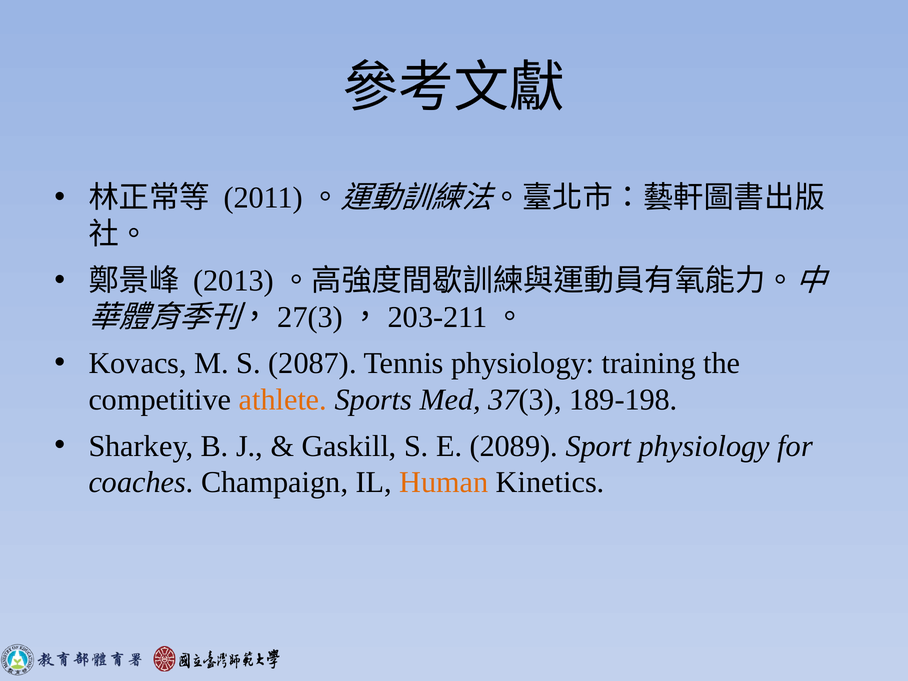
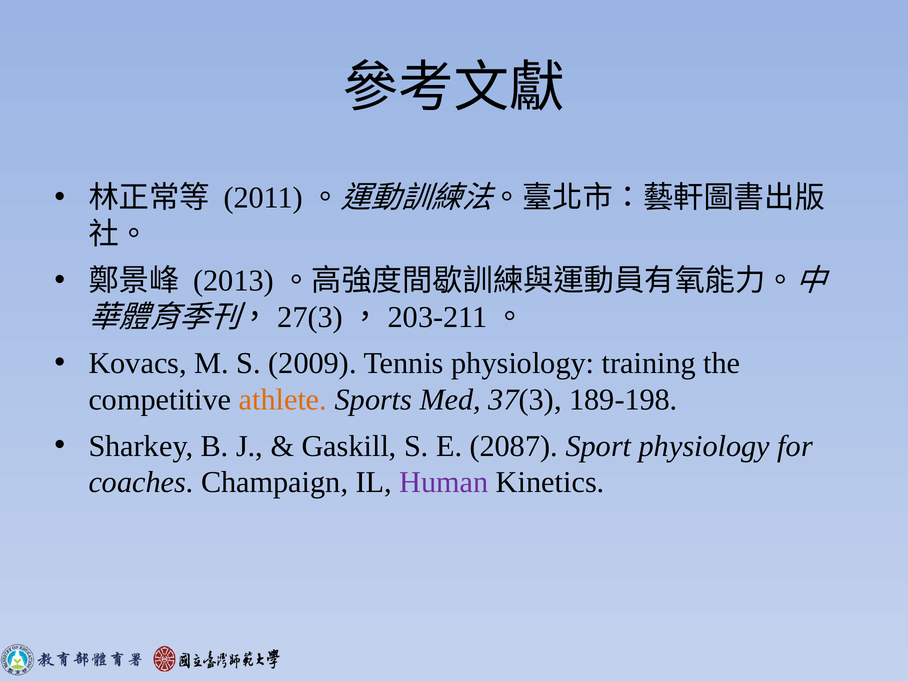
2087: 2087 -> 2009 (312, 363)
2089: 2089 -> 2087 (514, 446)
Human colour: orange -> purple (444, 482)
